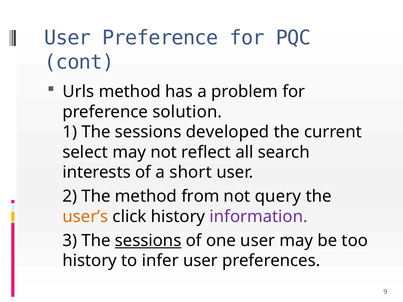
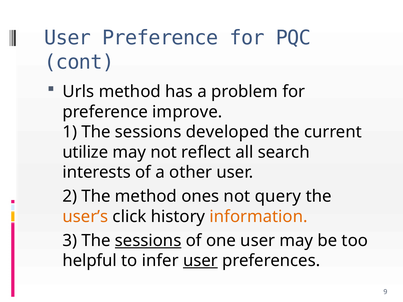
solution: solution -> improve (187, 112)
select: select -> utilize (85, 152)
short: short -> other (191, 172)
from: from -> ones (200, 196)
information colour: purple -> orange (259, 217)
history: history -> helpful (90, 261)
user underline: none -> present (200, 261)
